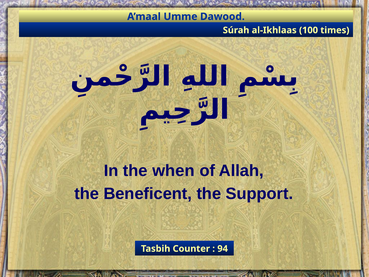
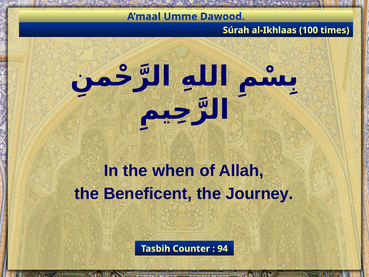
Support: Support -> Journey (259, 193)
